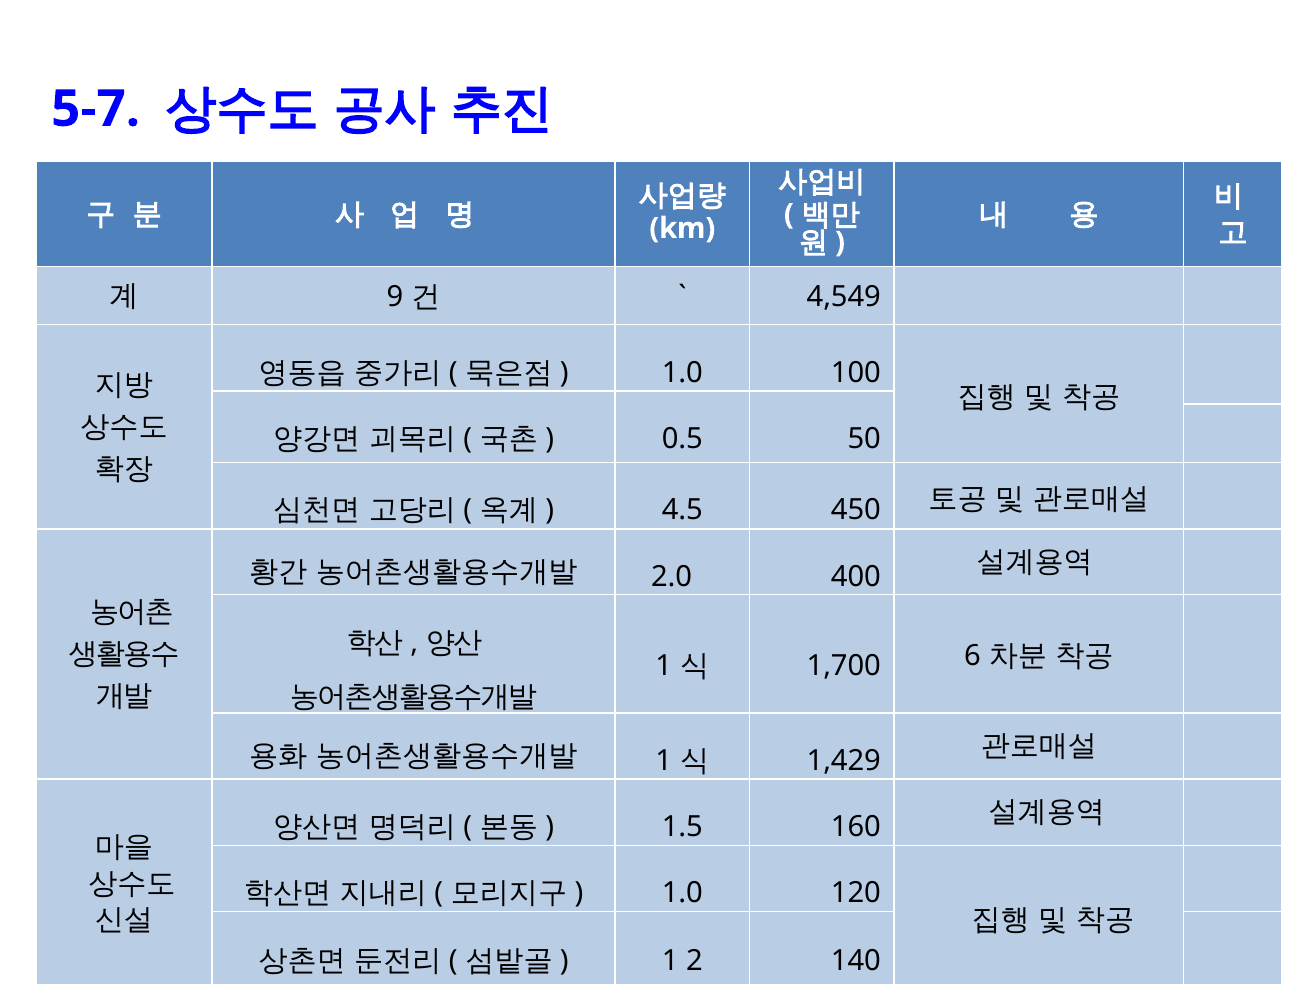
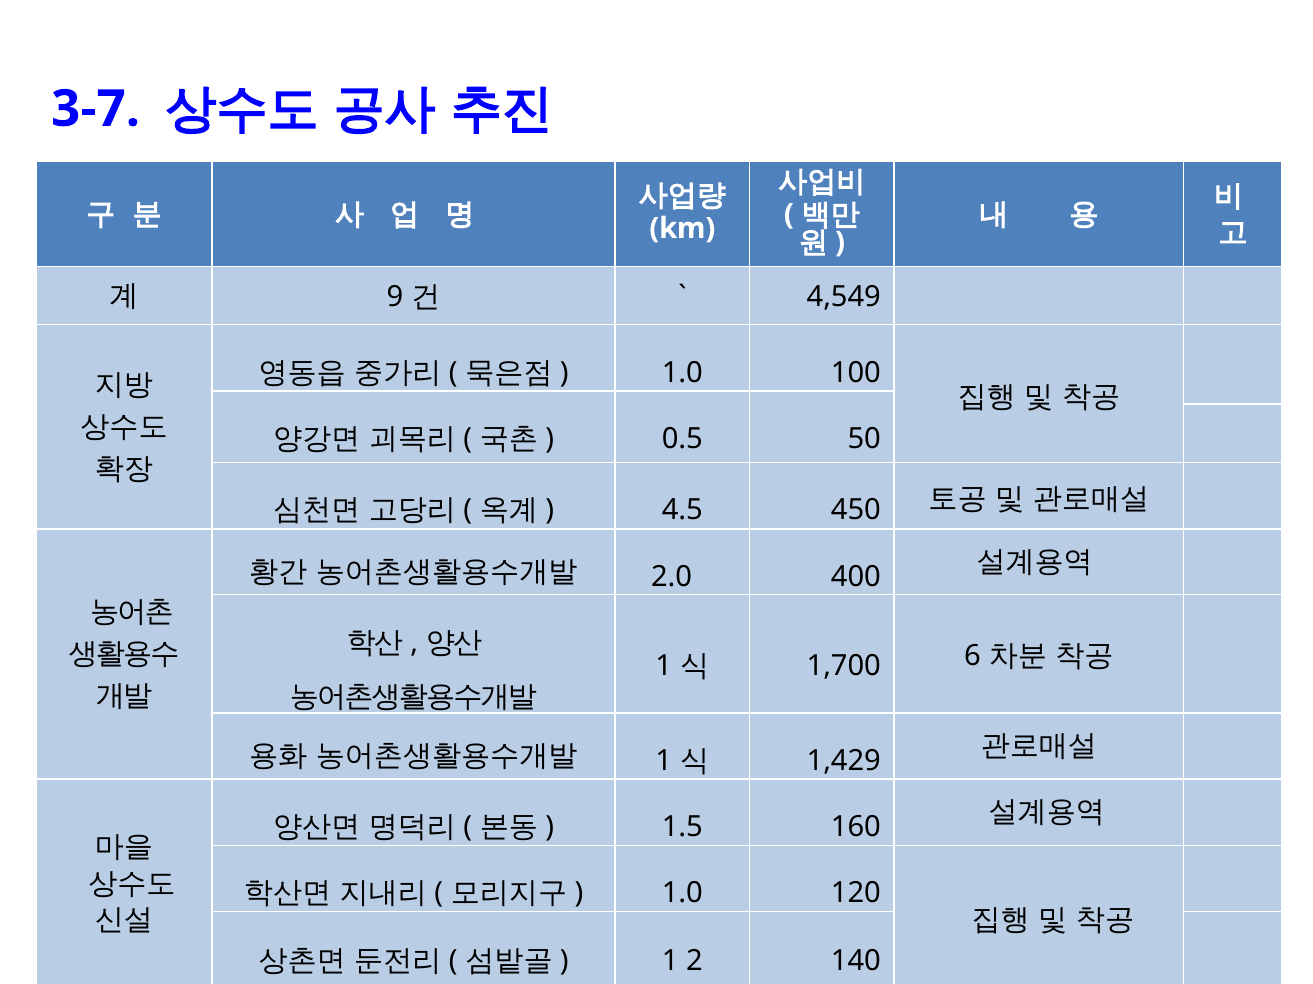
5-7: 5-7 -> 3-7 (96, 109)
